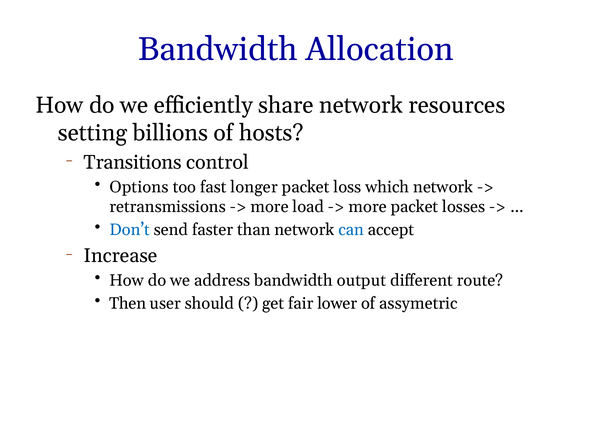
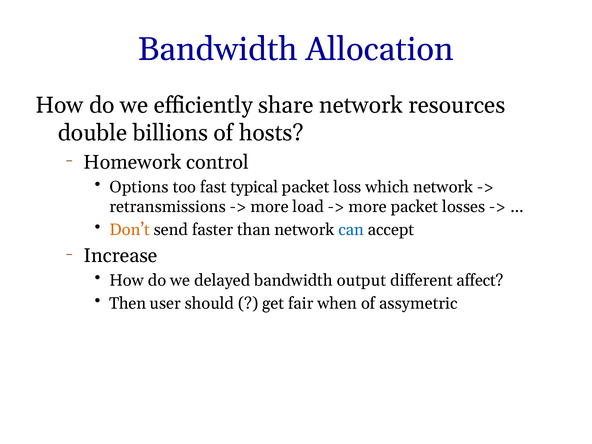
setting: setting -> double (92, 133)
Transitions: Transitions -> Homework (133, 162)
longer: longer -> typical (254, 187)
Don’t colour: blue -> orange (130, 230)
address: address -> delayed (222, 280)
route: route -> affect (480, 280)
lower: lower -> when (337, 303)
